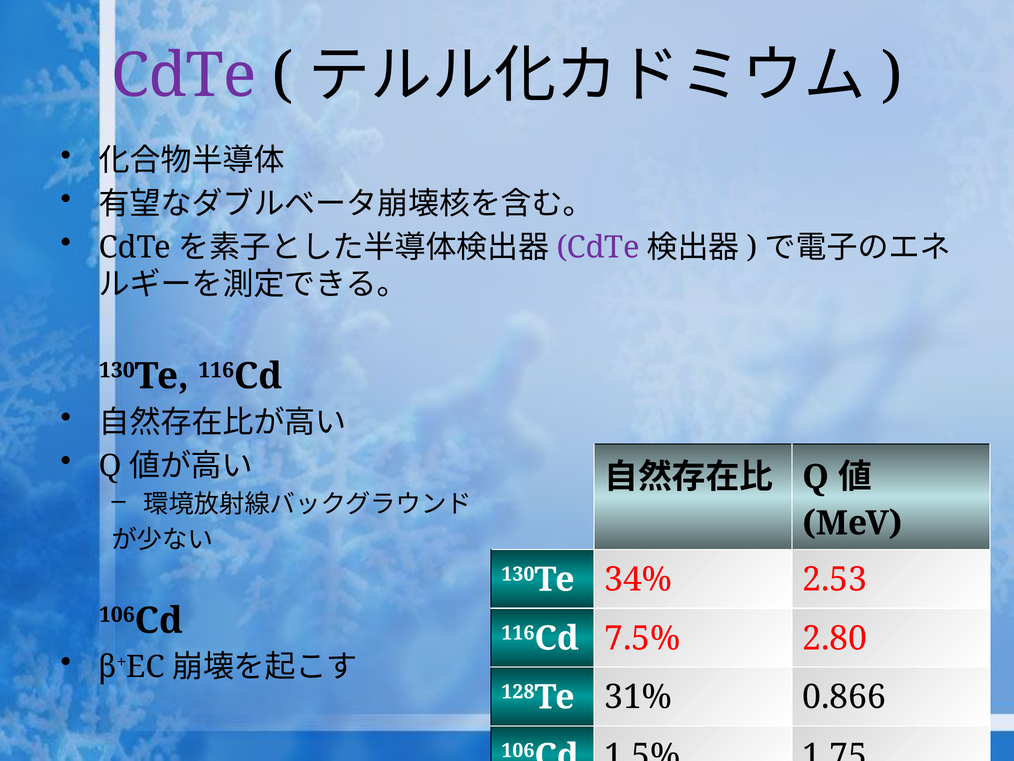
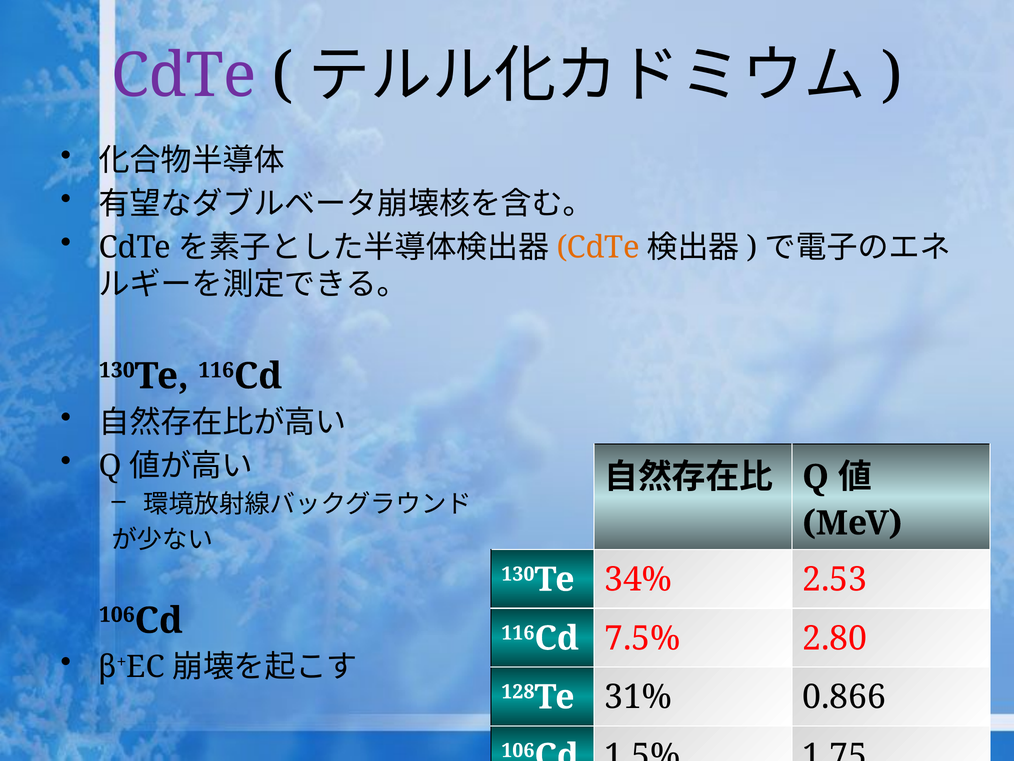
CdTe colour: purple -> orange (598, 247)
